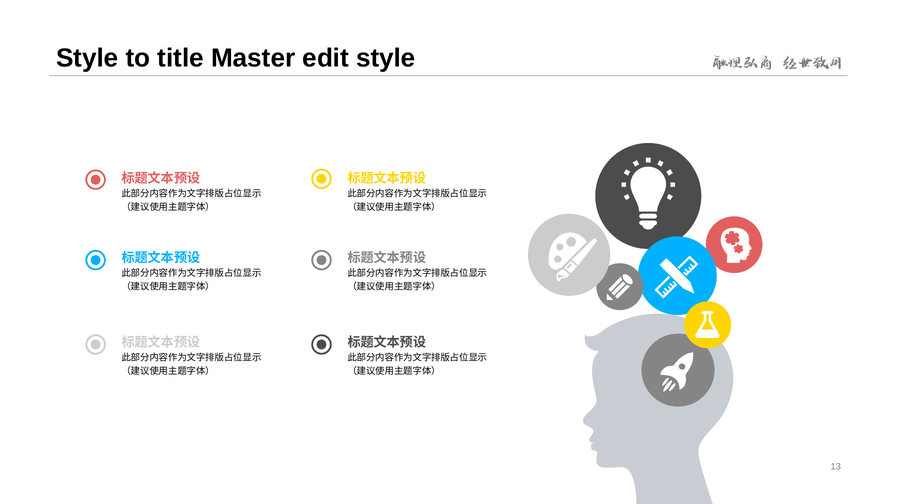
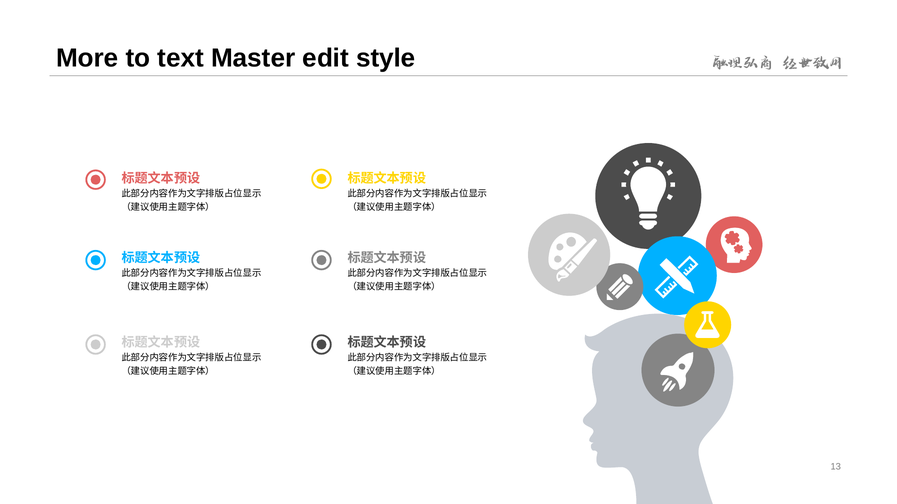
Style: Style -> More (87, 58)
title: title -> text (181, 58)
